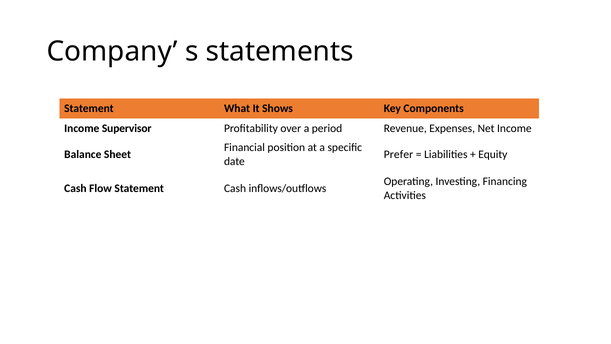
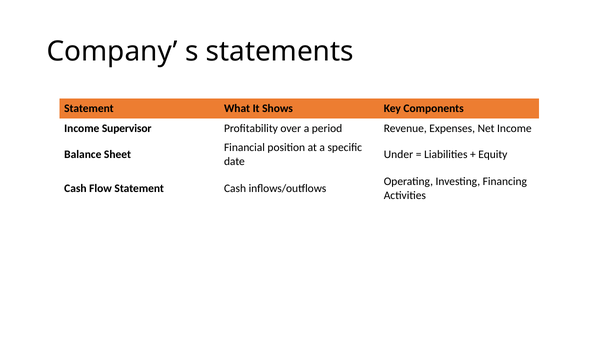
Prefer: Prefer -> Under (399, 154)
